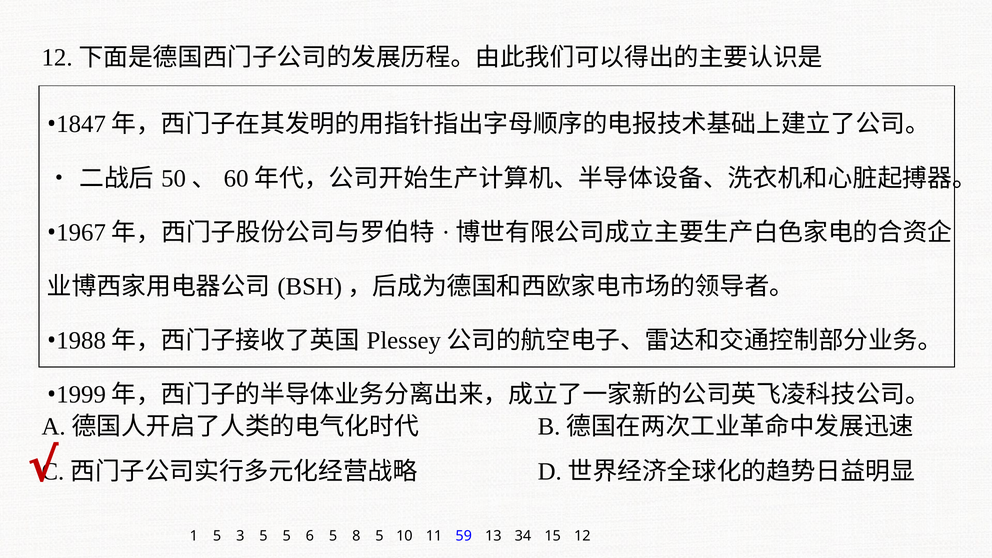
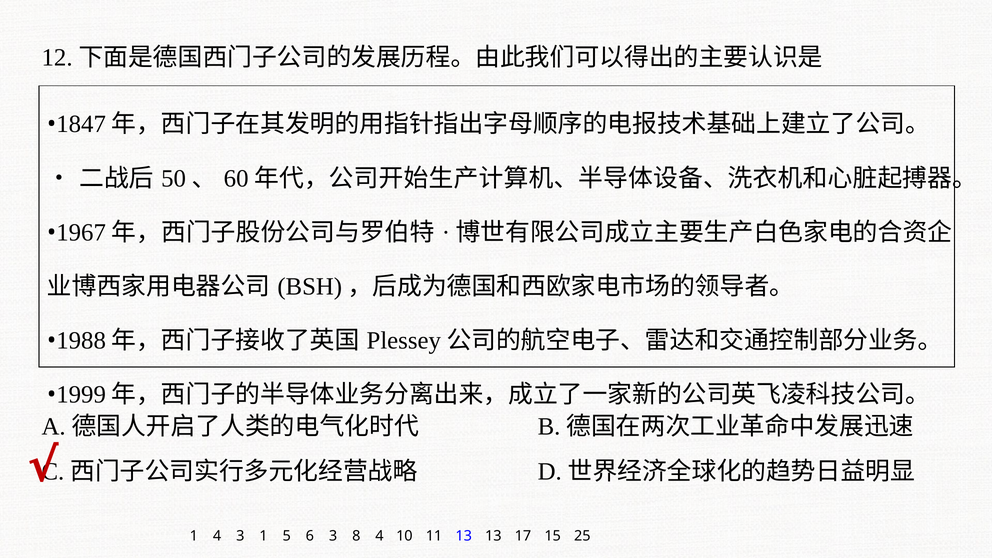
1 5: 5 -> 4 (217, 536)
3 5: 5 -> 1 (263, 536)
6 5: 5 -> 3 (333, 536)
8 5: 5 -> 4 (379, 536)
11 59: 59 -> 13 (464, 536)
34: 34 -> 17 (523, 536)
12: 12 -> 25 (582, 536)
